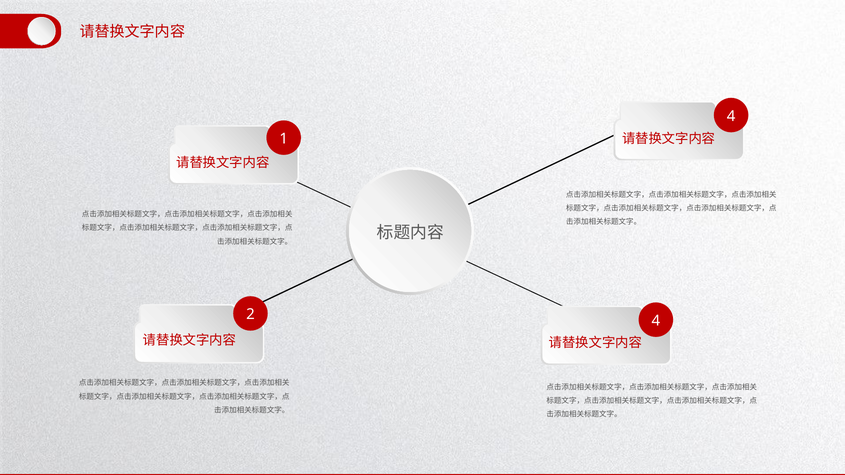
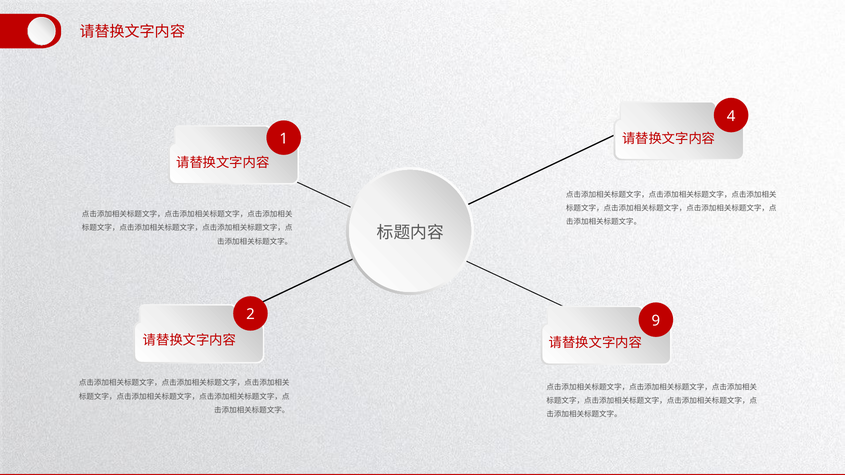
2 4: 4 -> 9 (656, 321)
